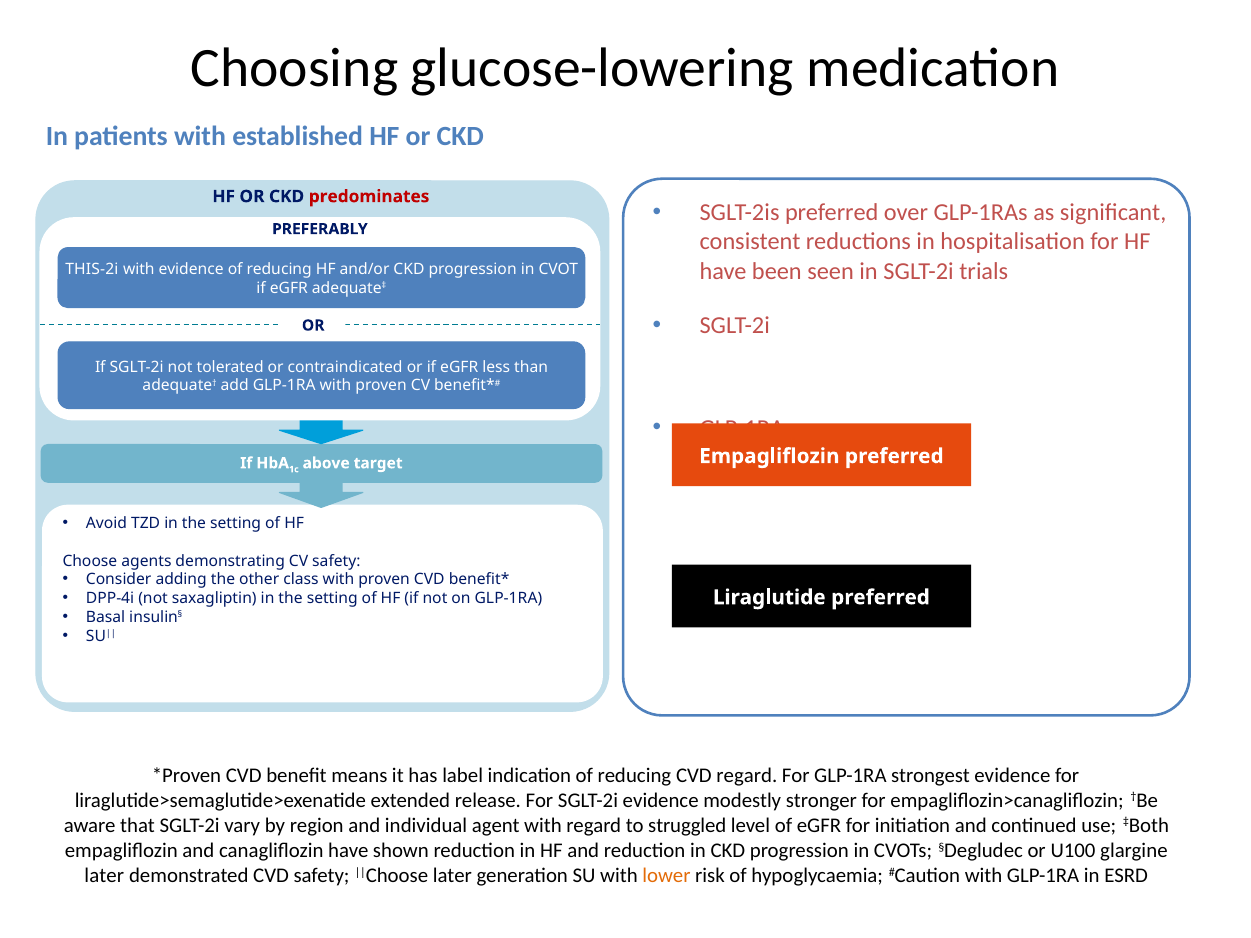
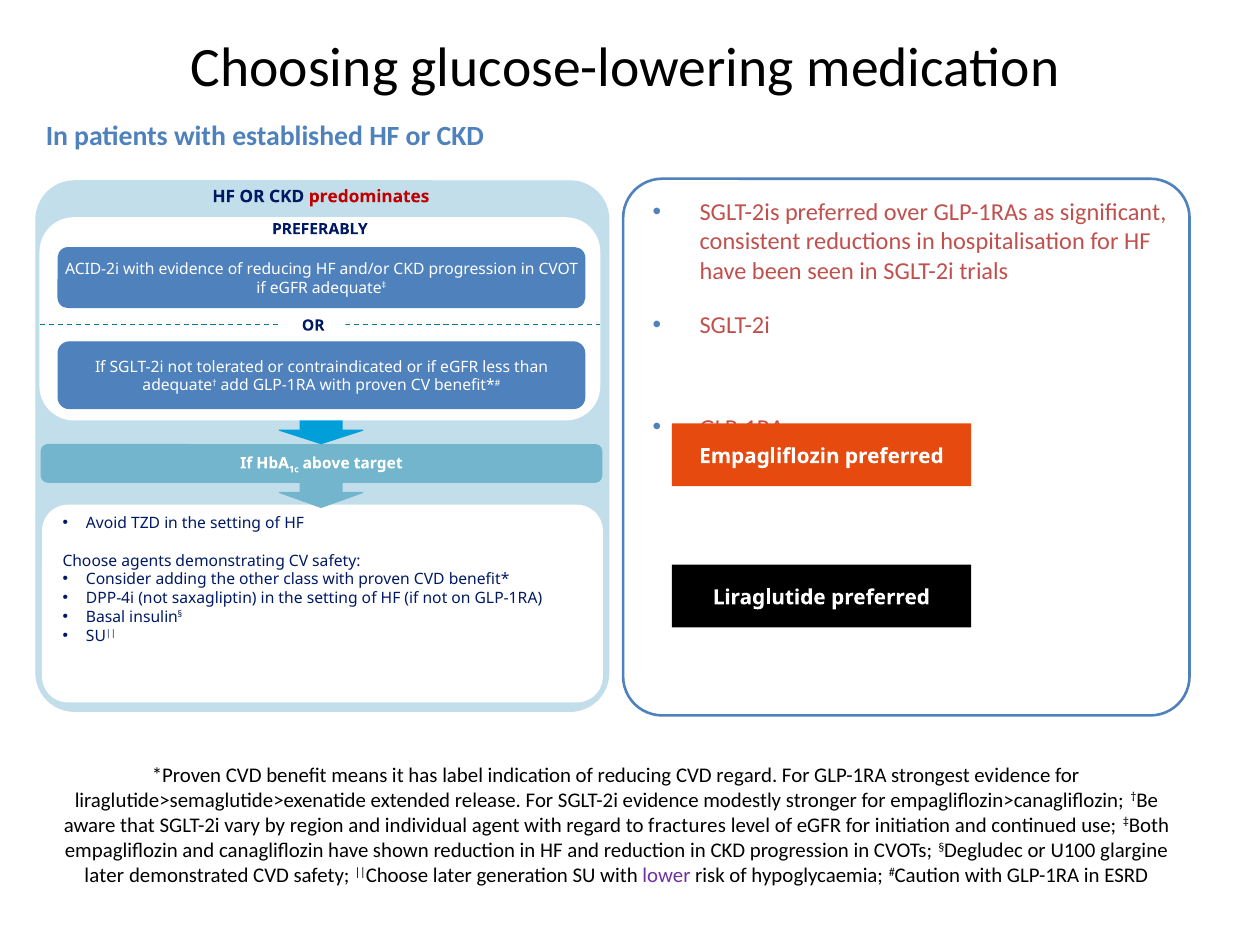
THIS-2i: THIS-2i -> ACID-2i (92, 269)
struggled: struggled -> fractures (687, 826)
lower colour: orange -> purple (667, 876)
